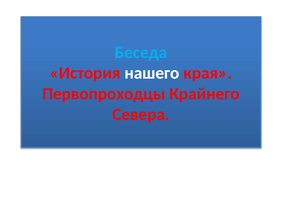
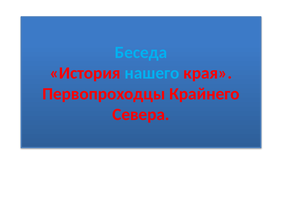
нашего colour: white -> light blue (152, 73)
